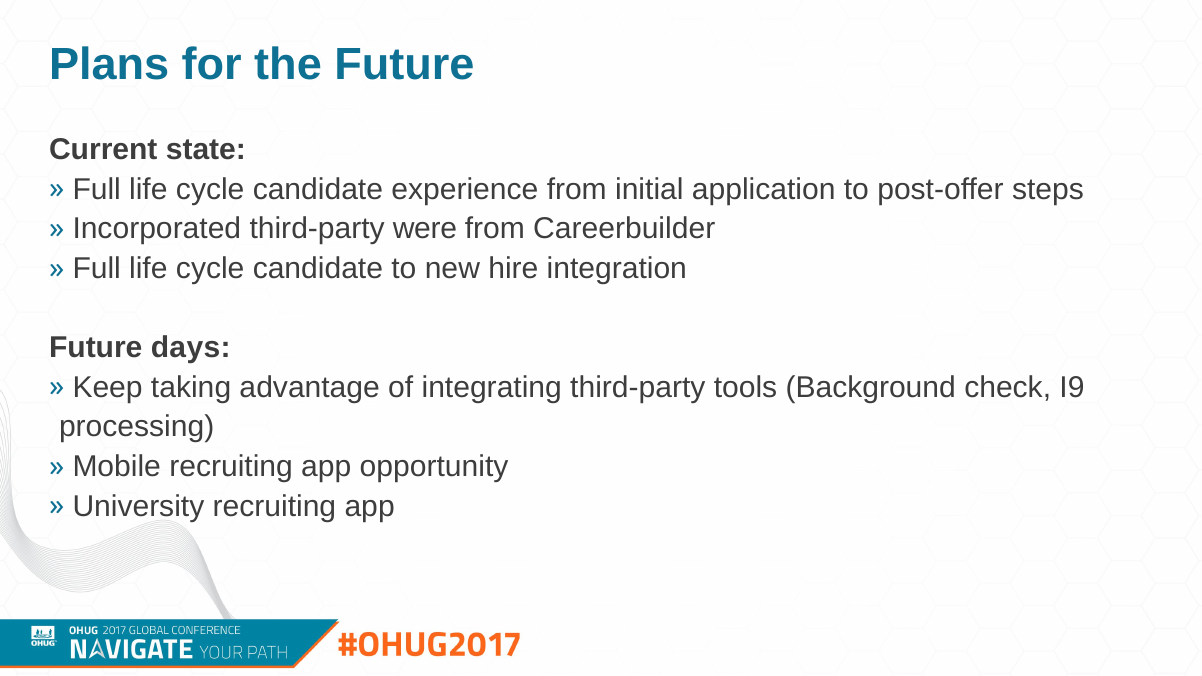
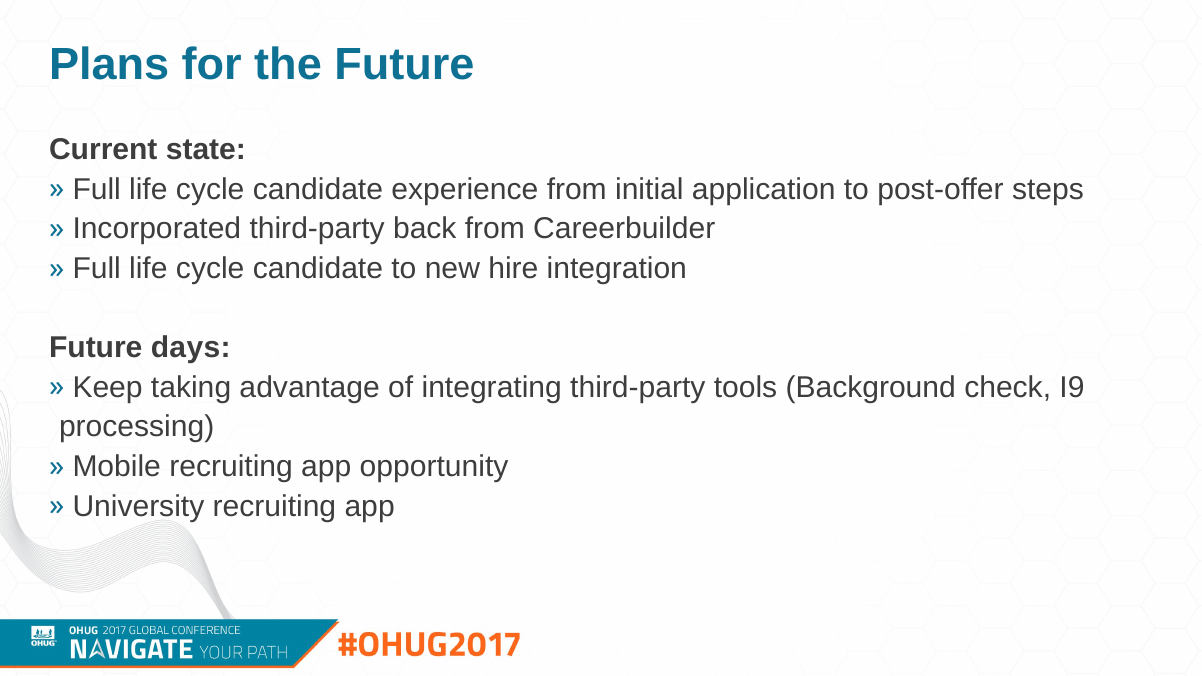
were: were -> back (425, 229)
